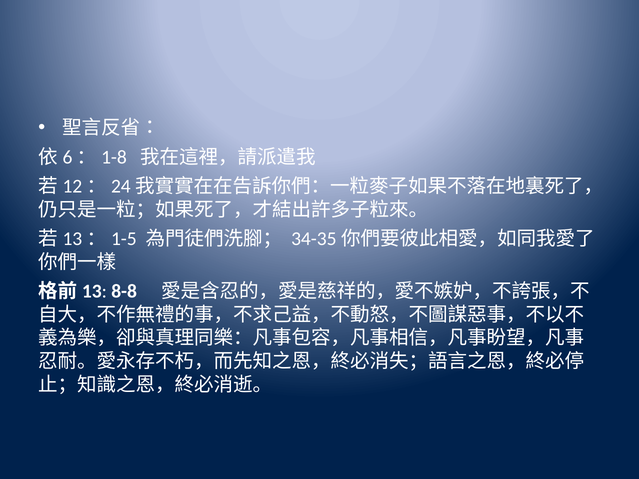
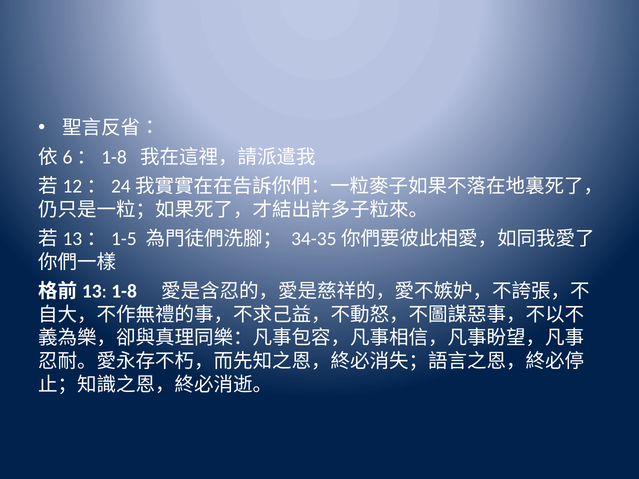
8-8: 8-8 -> 1-8 (124, 291)
